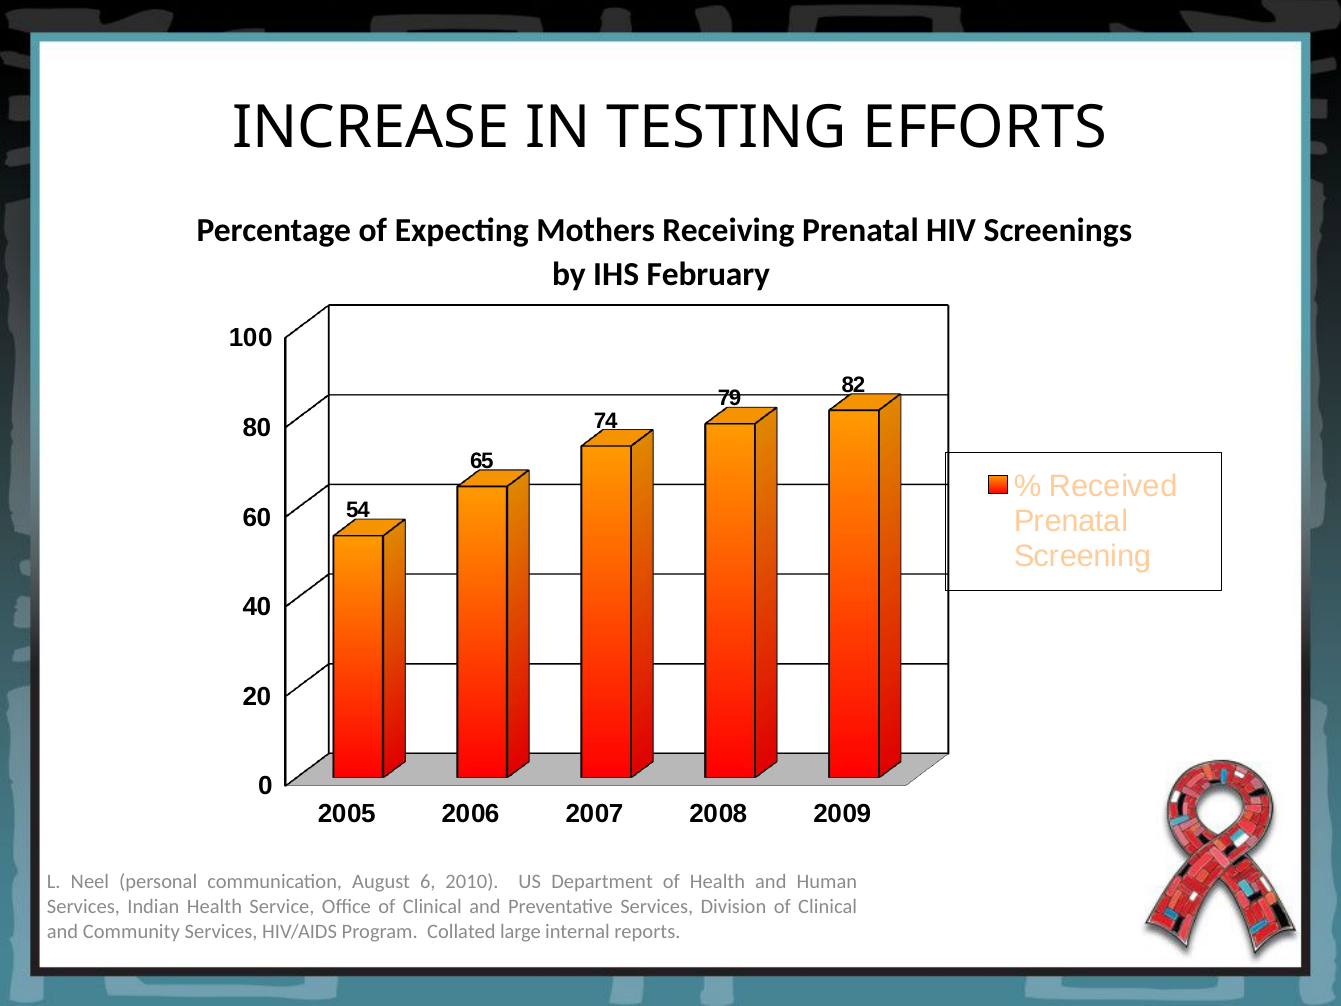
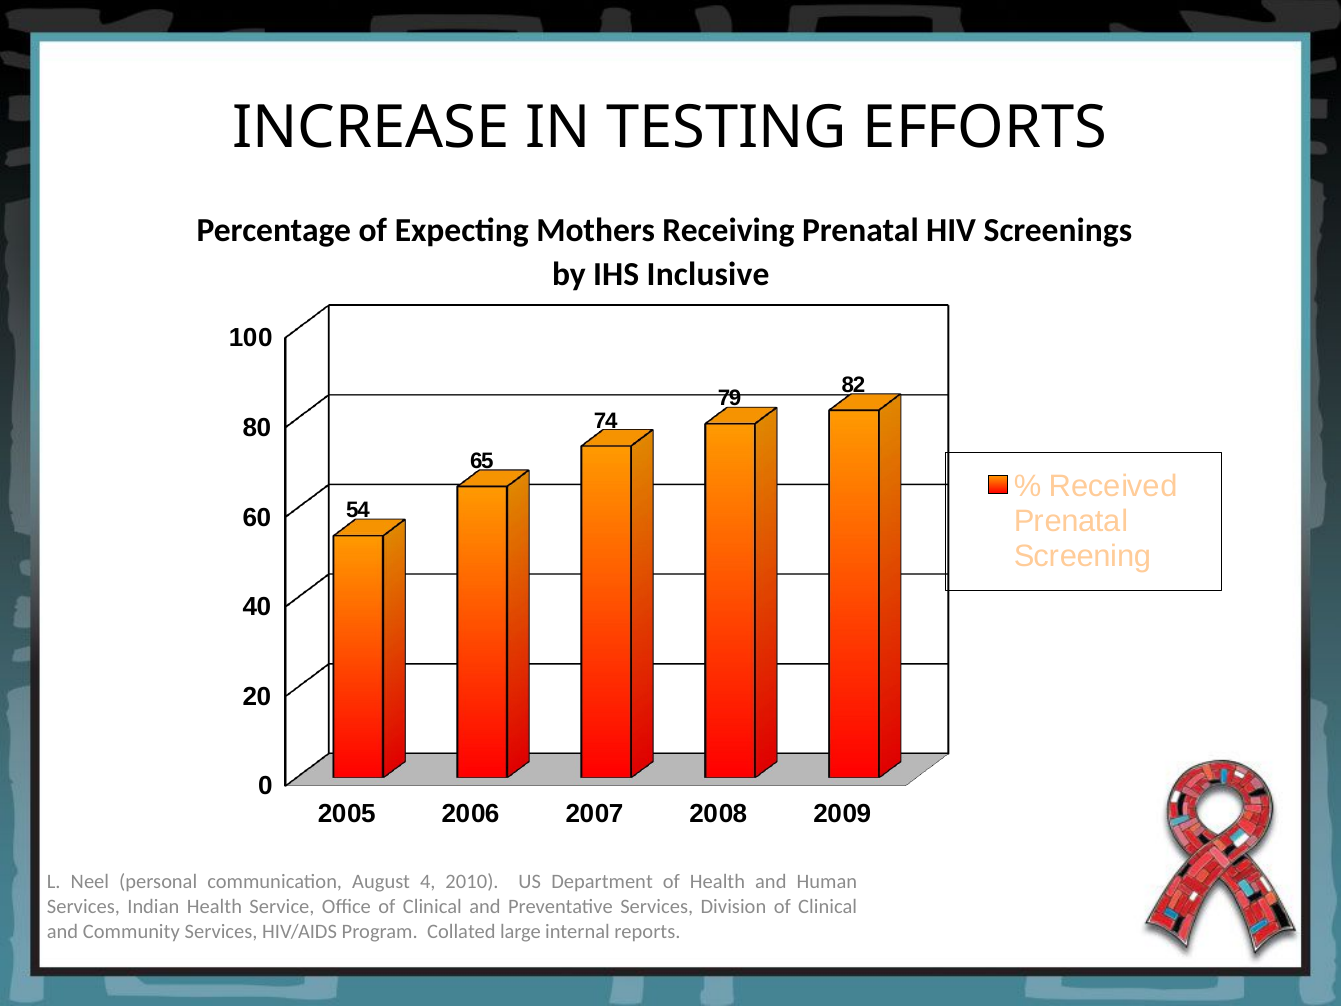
February: February -> Inclusive (708, 275)
6: 6 -> 4 (428, 882)
